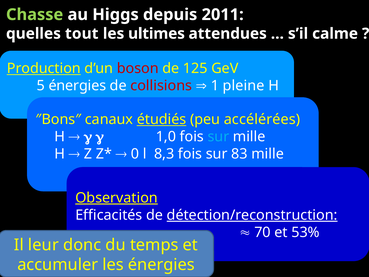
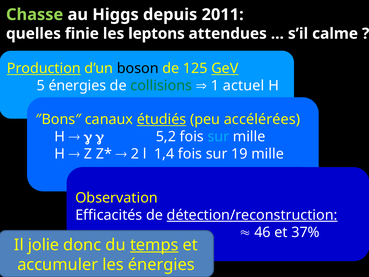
tout: tout -> finie (82, 34)
ultimes: ultimes -> leptons (156, 34)
boson colour: red -> black (138, 68)
GeV underline: none -> present (225, 68)
collisions colour: red -> green (161, 86)
pleine: pleine -> actuel (244, 86)
1,0: 1,0 -> 5,2 (166, 137)
0: 0 -> 2 (135, 154)
8,3: 8,3 -> 1,4 (164, 154)
83: 83 -> 19 (239, 154)
Observation underline: present -> none (117, 198)
70: 70 -> 46 (262, 232)
53%: 53% -> 37% (305, 232)
leur: leur -> jolie (44, 245)
temps underline: none -> present (154, 245)
